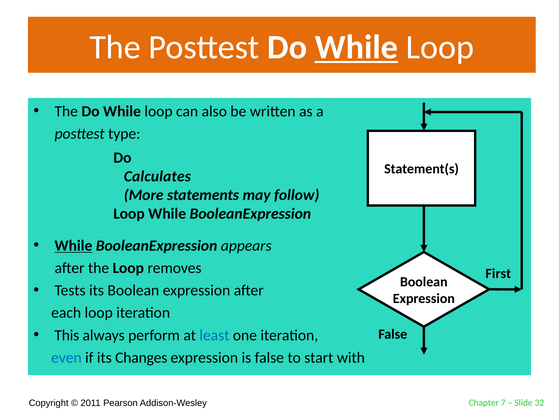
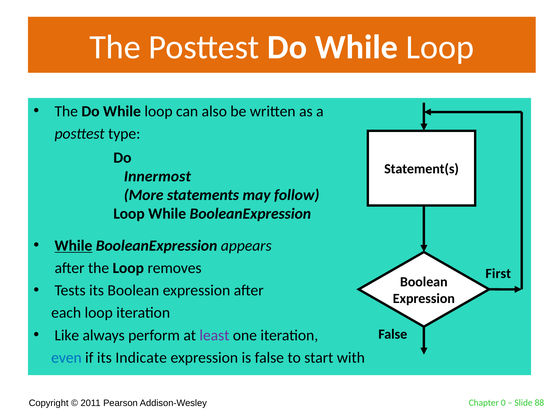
While underline: present -> none (356, 47)
Calculates: Calculates -> Innermost (157, 176)
This: This -> Like (67, 335)
least colour: blue -> purple (214, 335)
Changes: Changes -> Indicate (141, 357)
7: 7 -> 0 (503, 402)
32: 32 -> 88 (539, 402)
